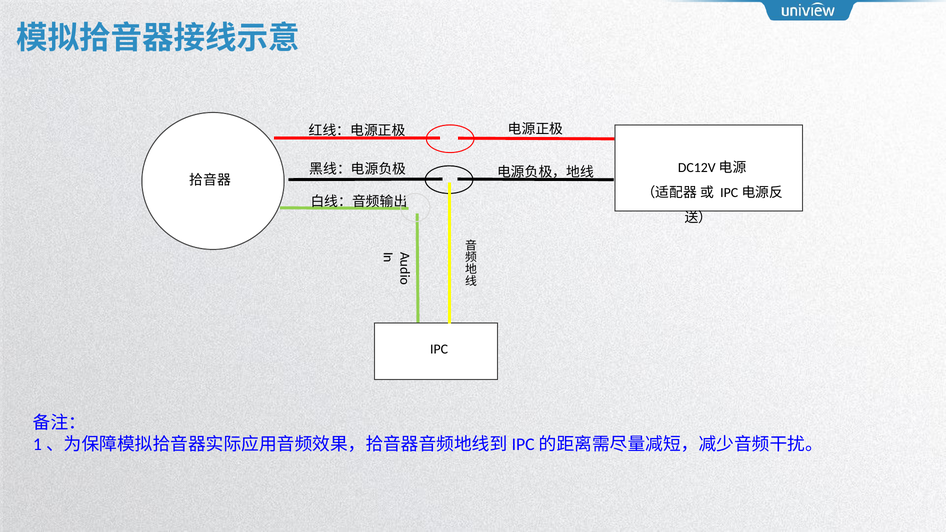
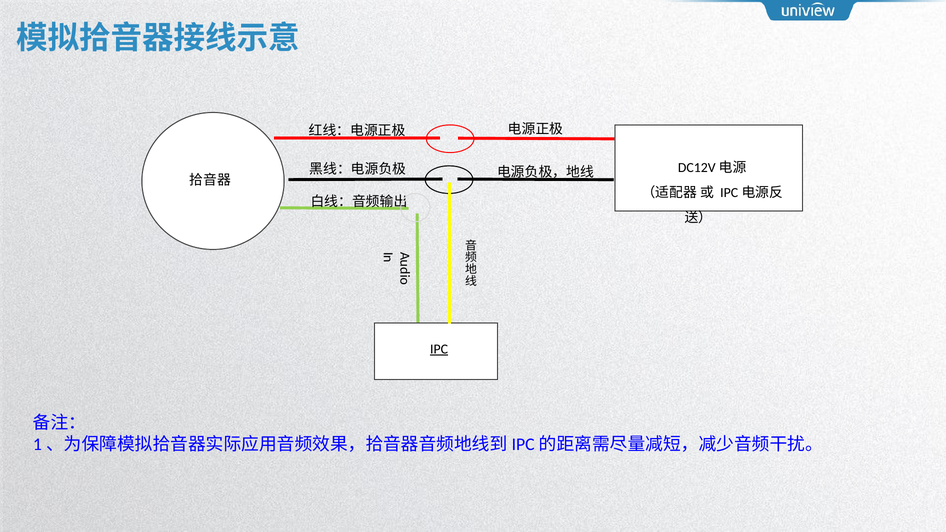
IPC underline: none -> present (439, 349)
